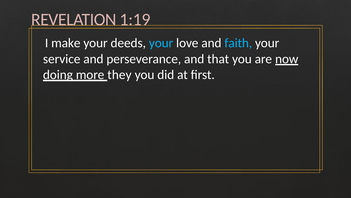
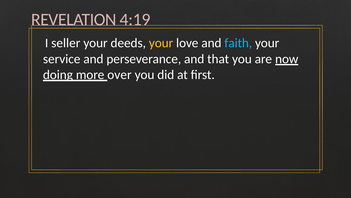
1:19: 1:19 -> 4:19 (135, 20)
make: make -> seller (66, 43)
your colour: light blue -> yellow (161, 43)
they: they -> over (119, 75)
